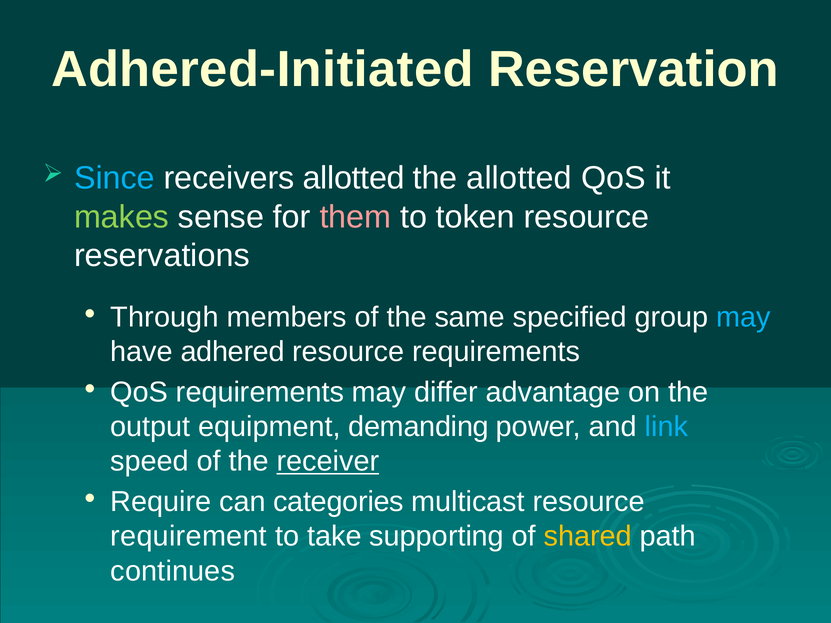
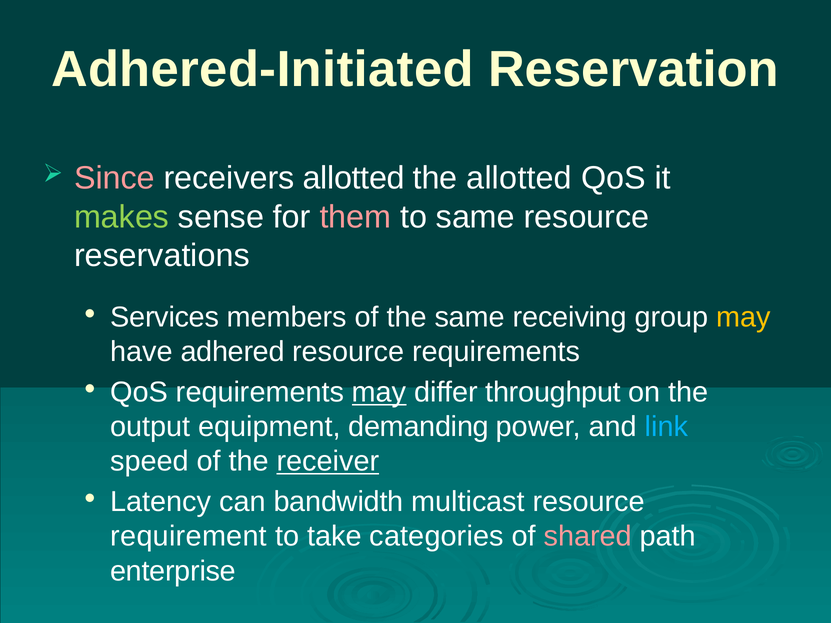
Since colour: light blue -> pink (114, 178)
to token: token -> same (475, 217)
Through: Through -> Services (165, 317)
specified: specified -> receiving (570, 317)
may colour: light blue -> yellow (743, 317)
may underline: none -> present (379, 392)
advantage: advantage -> throughput (553, 392)
Require: Require -> Latency (161, 502)
categories: categories -> bandwidth (339, 502)
supporting: supporting -> categories (437, 537)
shared colour: yellow -> pink (588, 537)
continues: continues -> enterprise (173, 571)
